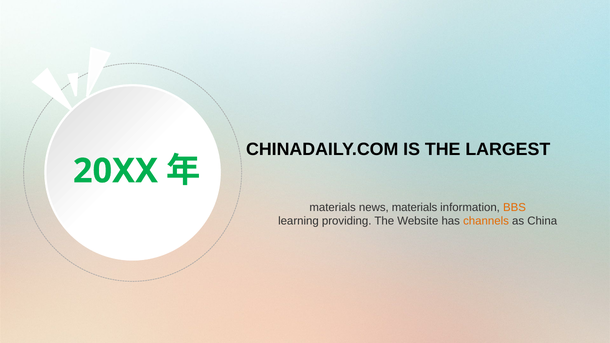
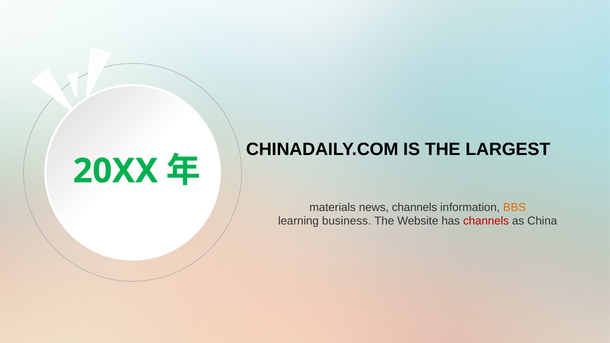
news materials: materials -> channels (415, 208)
providing: providing -> business (347, 221)
channels colour: orange -> red (486, 221)
